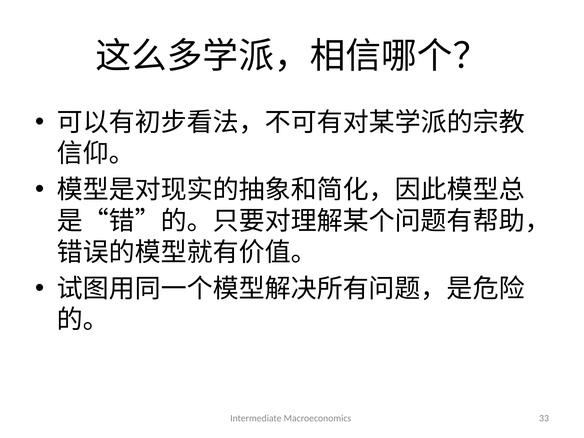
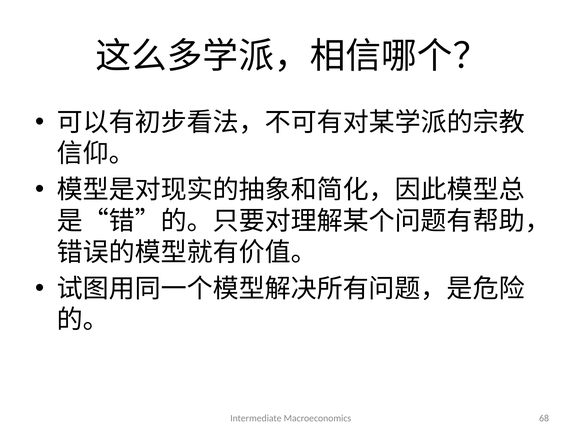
33: 33 -> 68 (544, 418)
